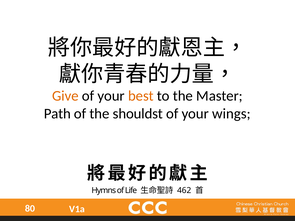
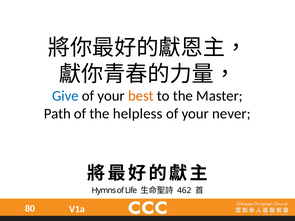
Give colour: orange -> blue (65, 96)
shouldst: shouldst -> helpless (138, 114)
wings: wings -> never (231, 114)
